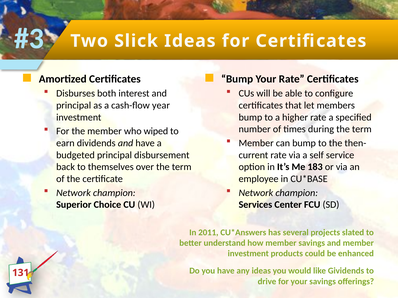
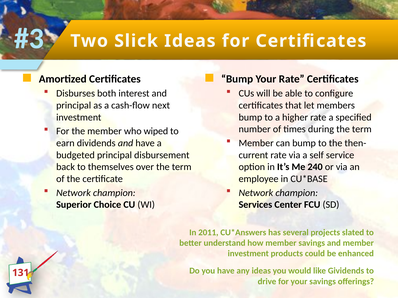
year: year -> next (161, 106)
183: 183 -> 240 (315, 167)
